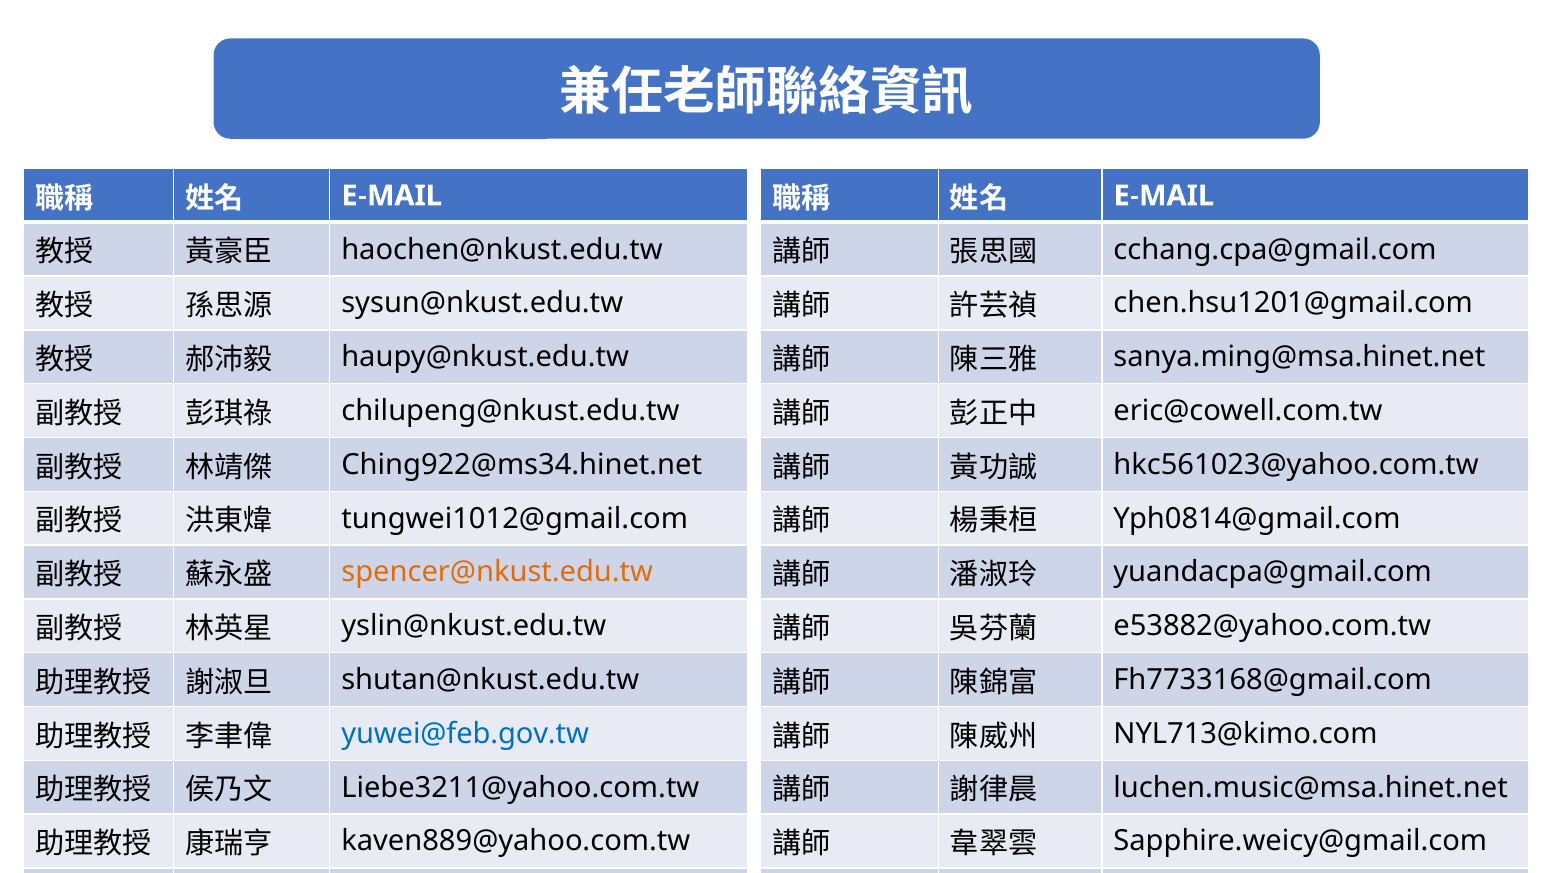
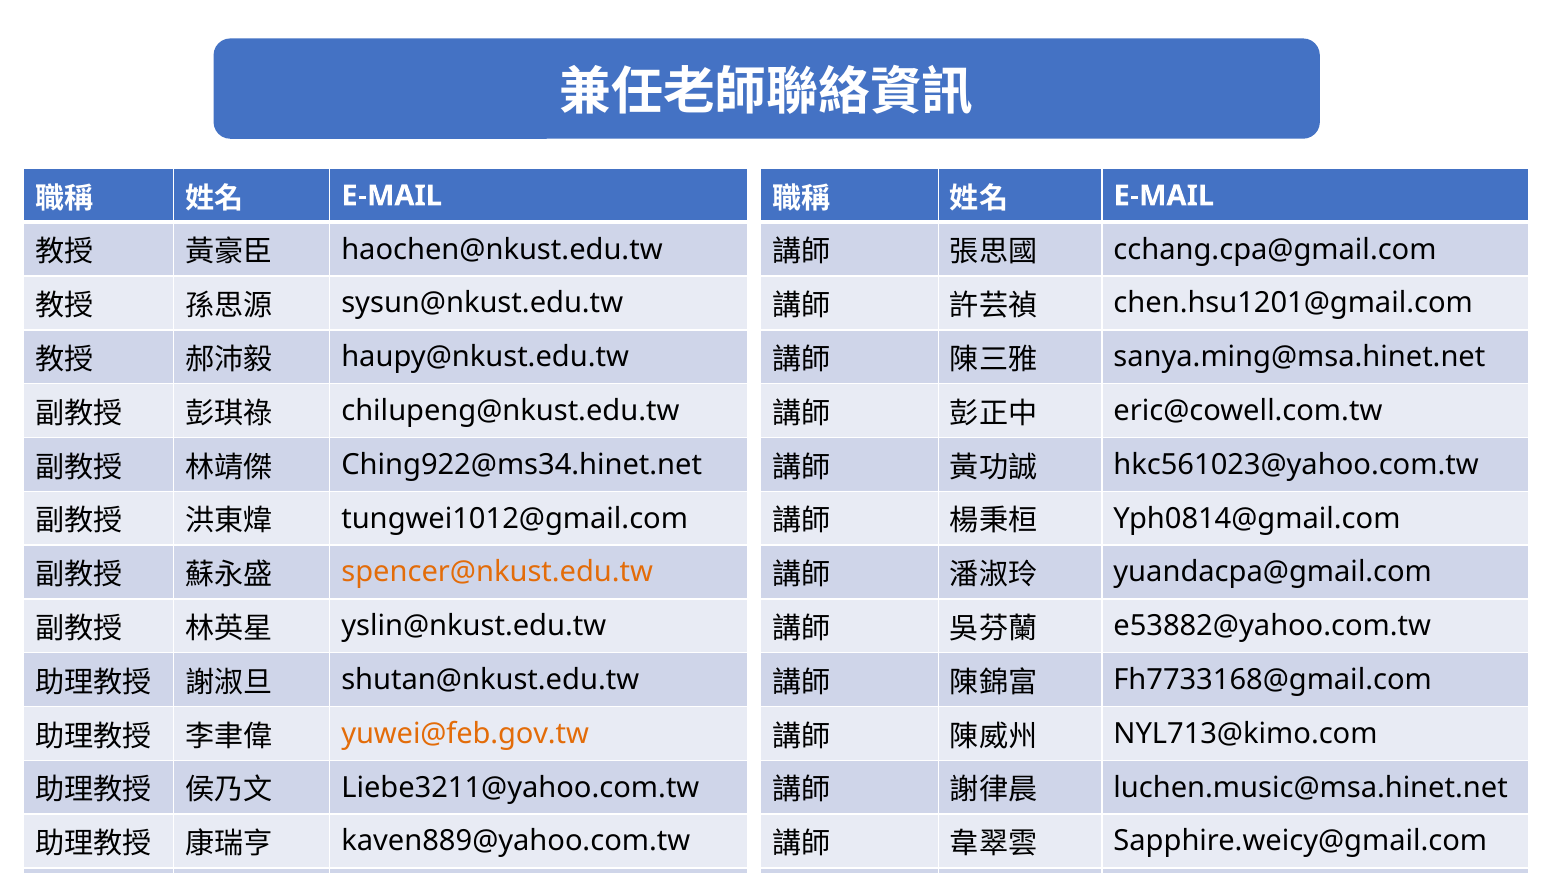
yuwei@feb.gov.tw colour: blue -> orange (465, 734)
